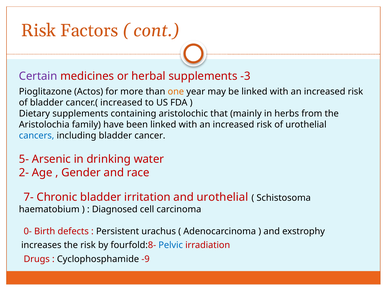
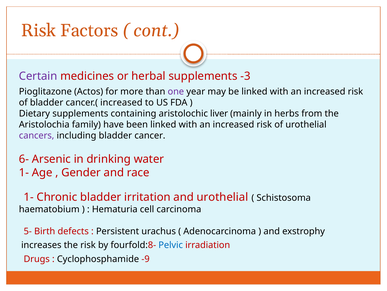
one colour: orange -> purple (176, 91)
that: that -> liver (219, 113)
cancers colour: blue -> purple (37, 135)
5-: 5- -> 6- (24, 159)
2-: 2- -> 1- (24, 172)
7-: 7- -> 1- (29, 197)
Diagnosed: Diagnosed -> Hematuria (115, 209)
0-: 0- -> 5- (28, 231)
